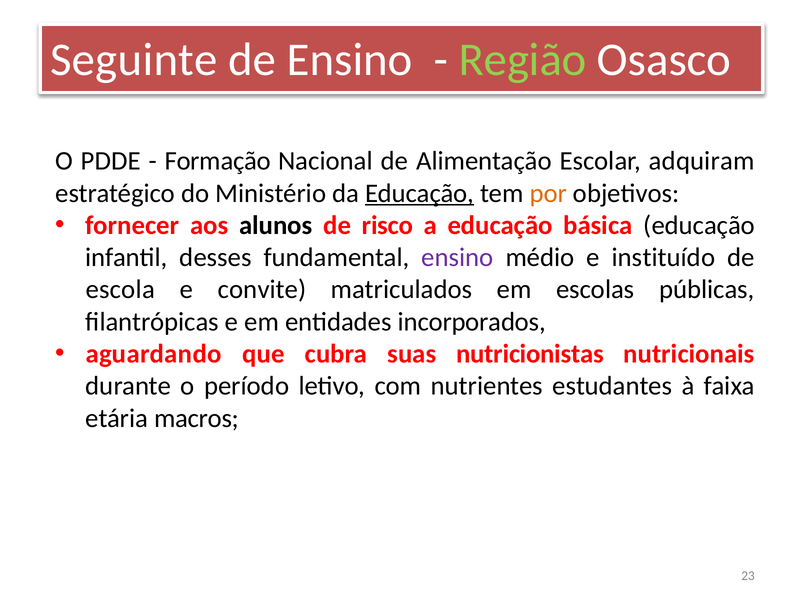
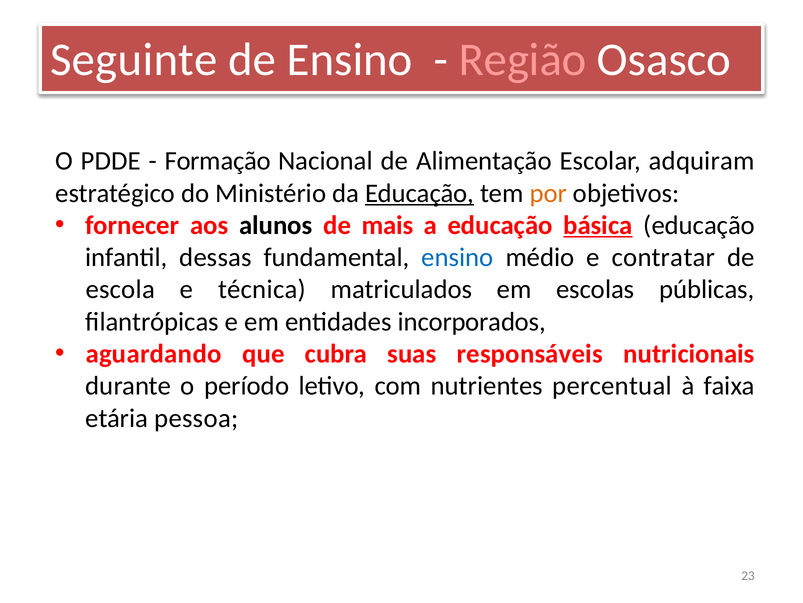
Região colour: light green -> pink (523, 59)
risco: risco -> mais (388, 225)
básica underline: none -> present (598, 225)
desses: desses -> dessas (215, 257)
ensino colour: purple -> blue (457, 257)
instituído: instituído -> contratar (663, 257)
convite: convite -> técnica (262, 289)
nutricionistas: nutricionistas -> responsáveis (530, 354)
estudantes: estudantes -> percentual (612, 386)
macros: macros -> pessoa (196, 418)
